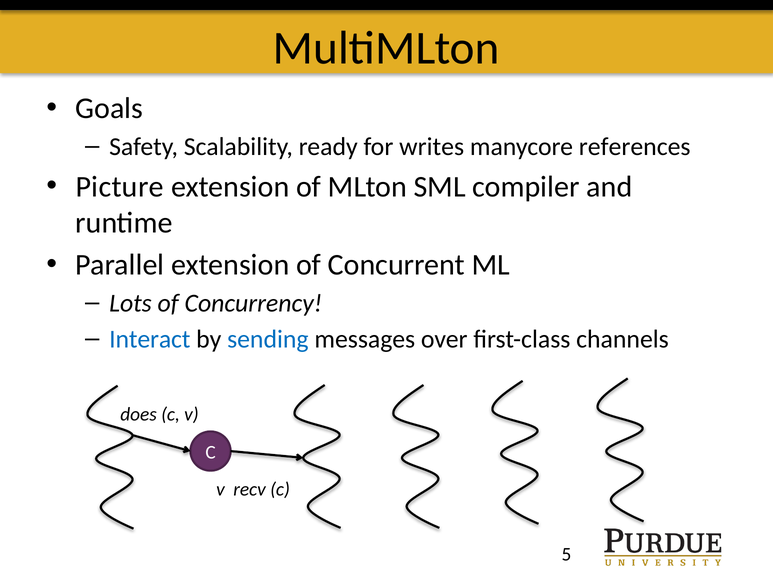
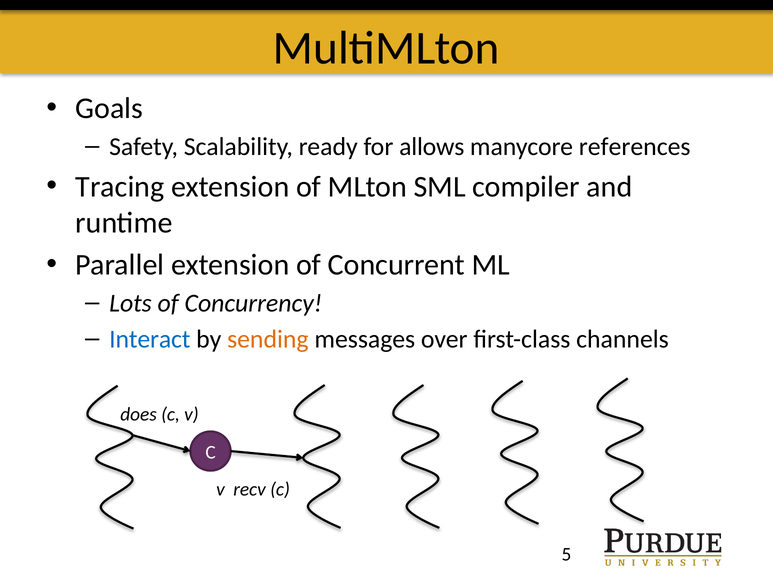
writes: writes -> allows (432, 147)
Picture: Picture -> Tracing (120, 187)
sending colour: blue -> orange (268, 339)
